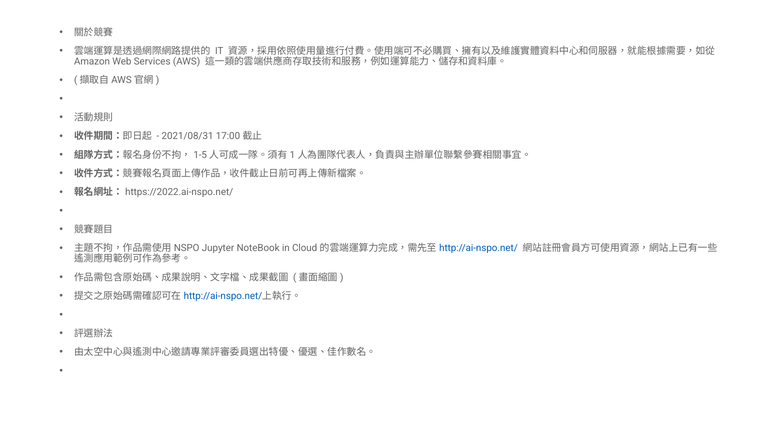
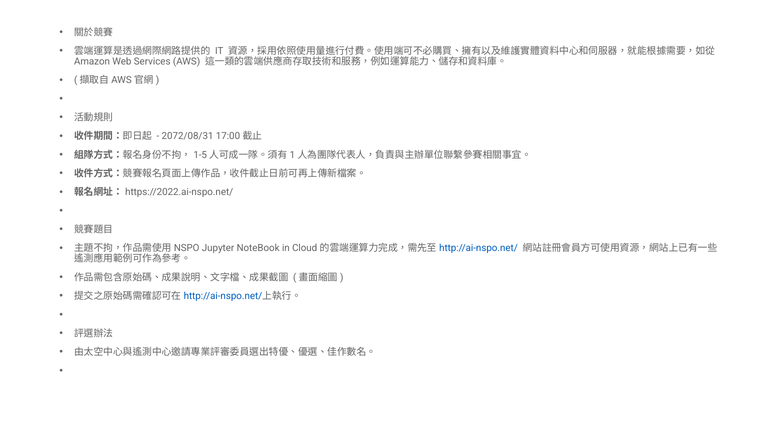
2021/08/31: 2021/08/31 -> 2072/08/31 (188, 136)
